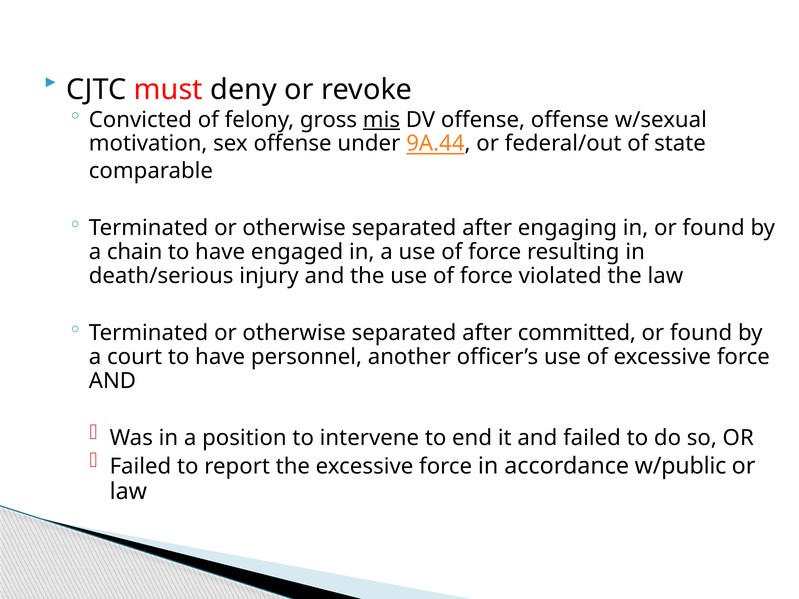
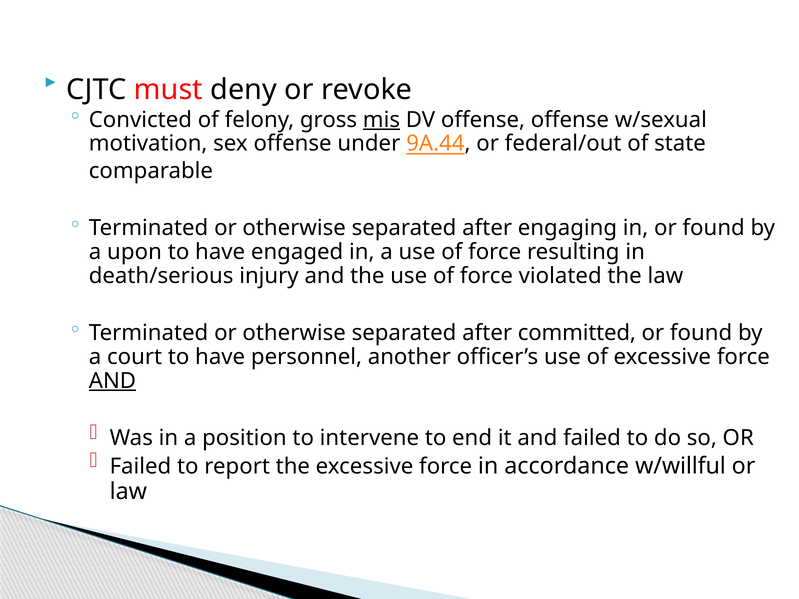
chain: chain -> upon (135, 252)
AND underline: none -> present (112, 381)
w/public: w/public -> w/willful (681, 466)
